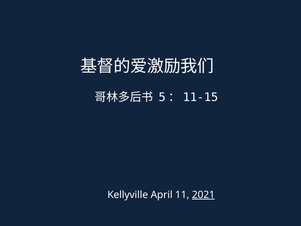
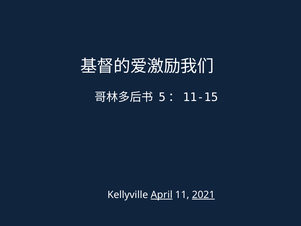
April underline: none -> present (162, 195)
